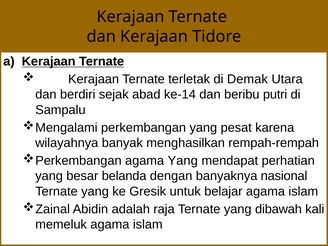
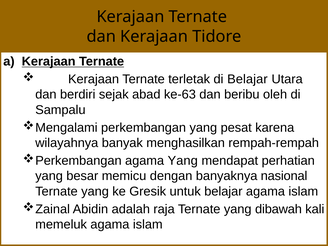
di Demak: Demak -> Belajar (247, 79)
ke-14: ke-14 -> ke-63 (180, 95)
putri: putri -> oleh (275, 95)
belanda: belanda -> memicu (124, 176)
